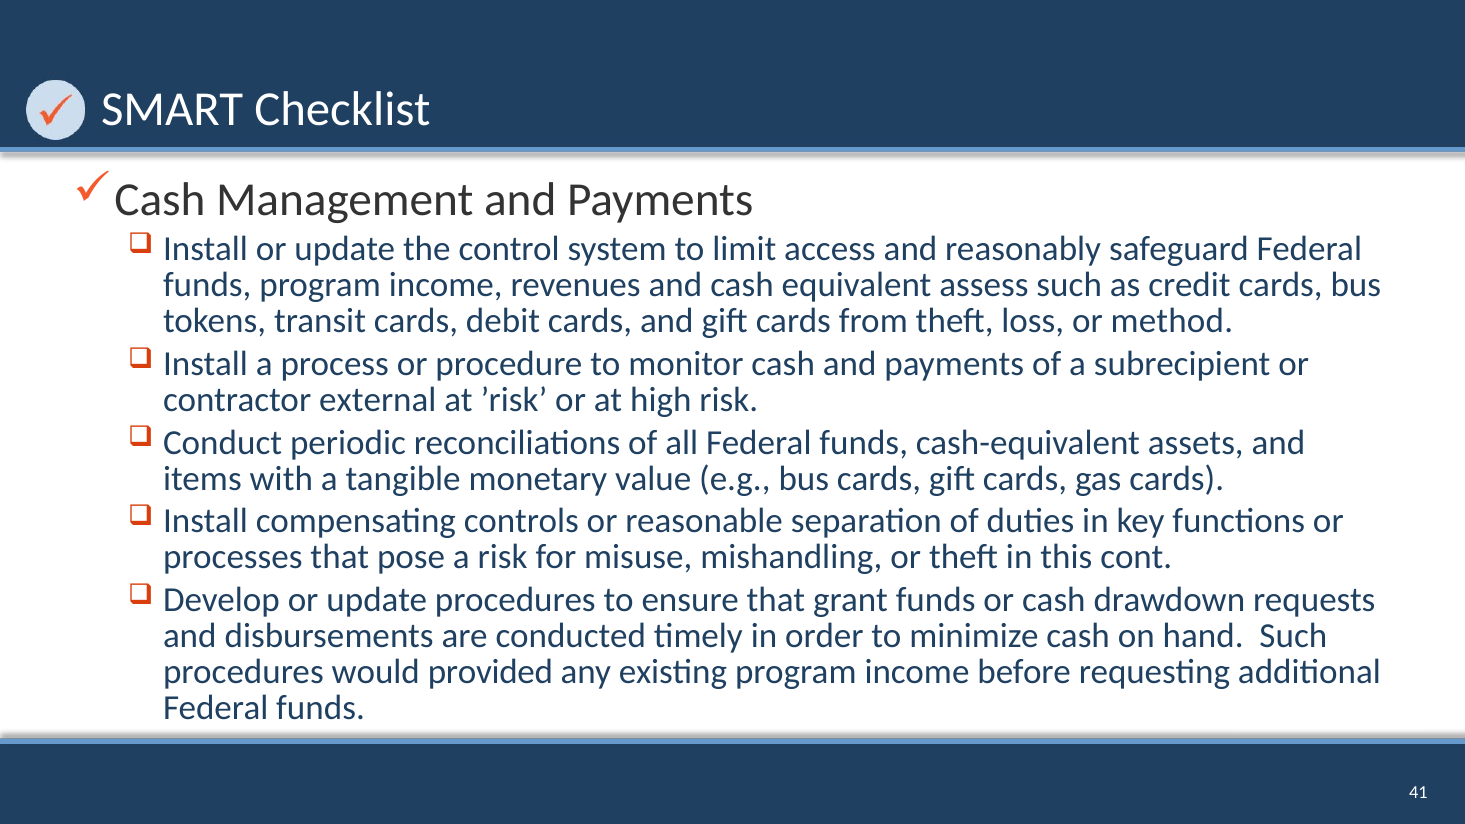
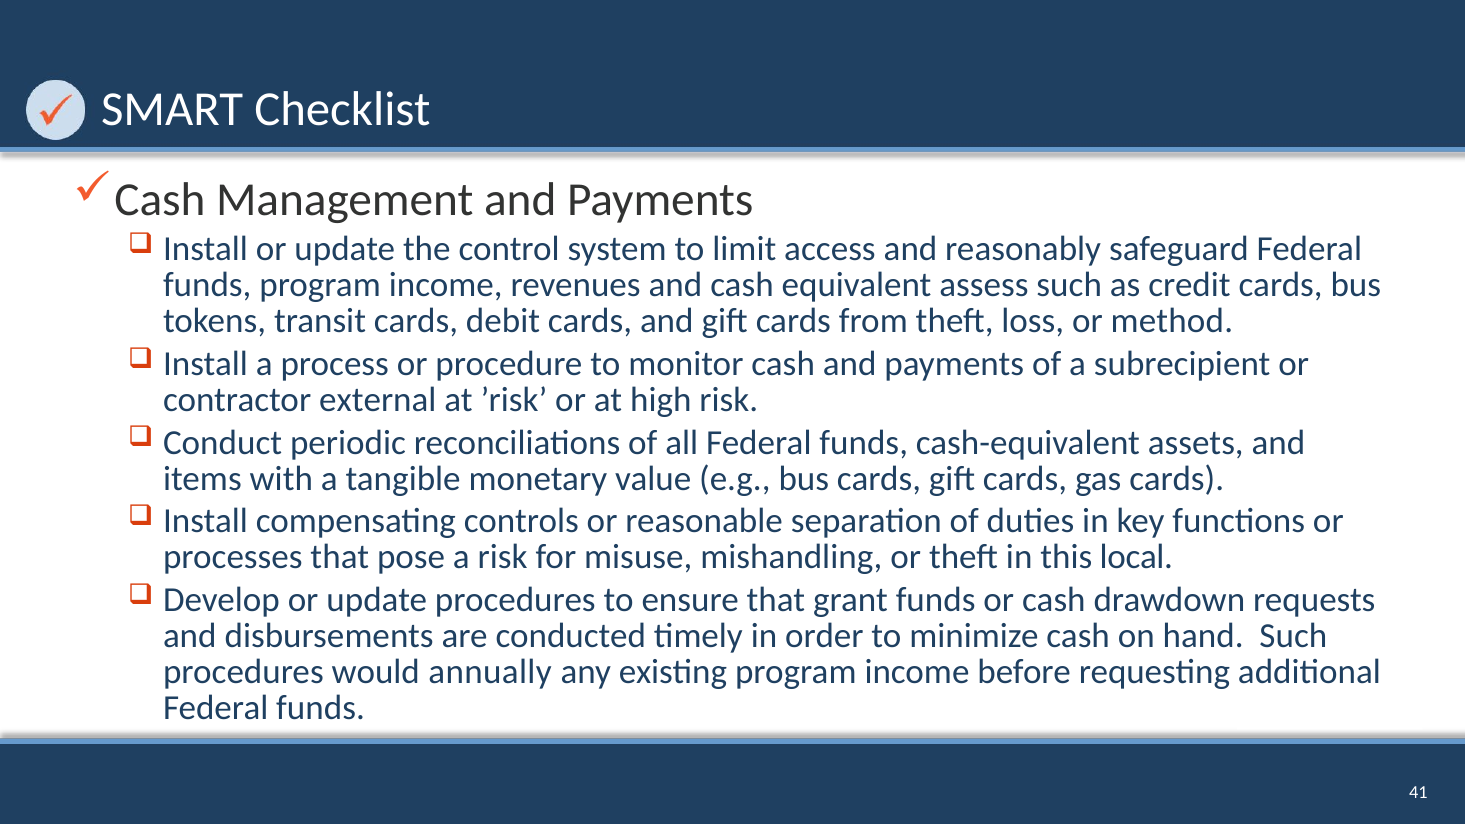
cont: cont -> local (1136, 557)
provided: provided -> annually (490, 672)
